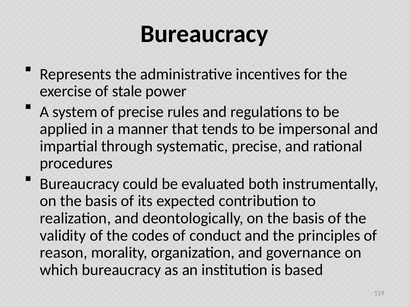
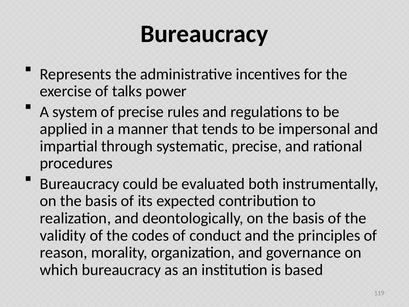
stale: stale -> talks (127, 91)
